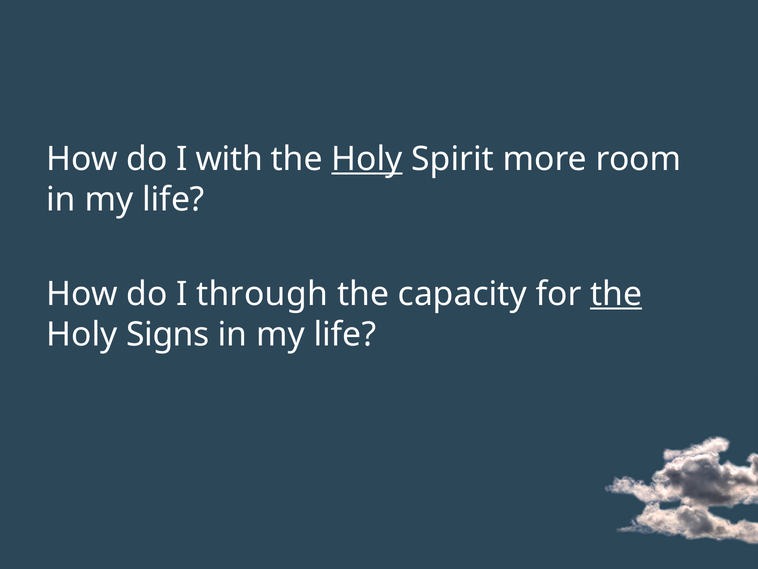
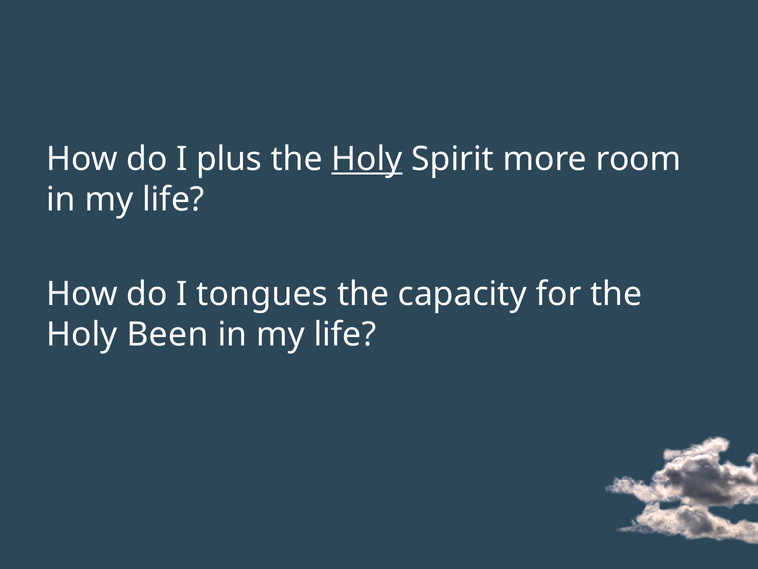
with: with -> plus (229, 159)
through: through -> tongues (262, 294)
the underline: present -> none (616, 294)
Signs: Signs -> Been (167, 334)
